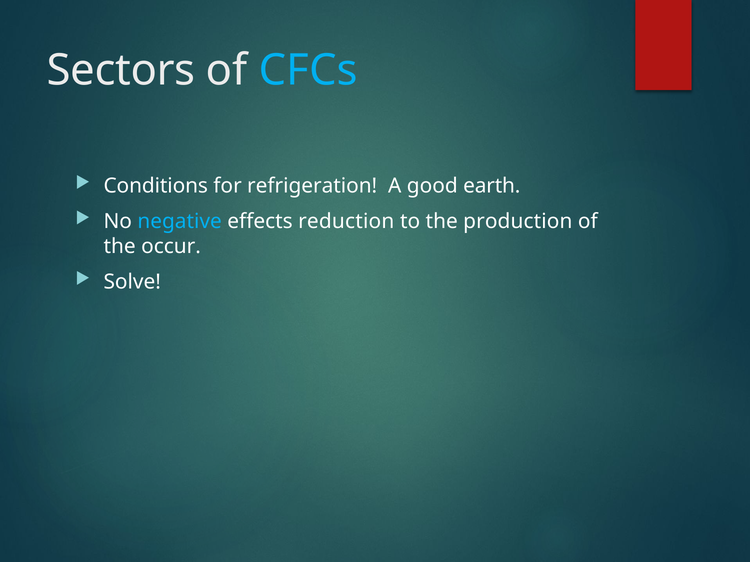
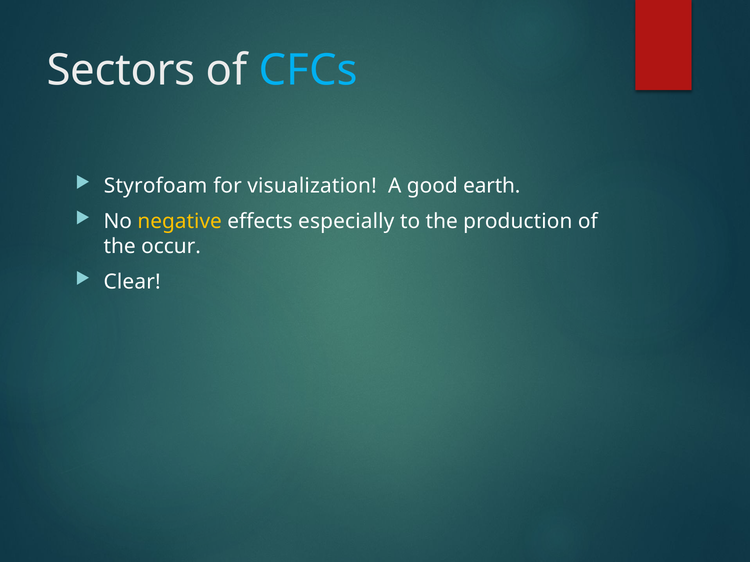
Conditions: Conditions -> Styrofoam (156, 186)
refrigeration: refrigeration -> visualization (312, 186)
negative colour: light blue -> yellow (180, 222)
reduction: reduction -> especially (346, 222)
Solve: Solve -> Clear (132, 282)
